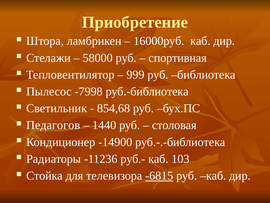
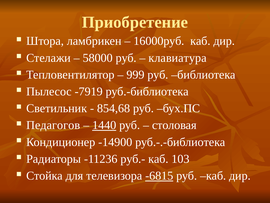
спортивная: спортивная -> клавиатура (178, 58)
-7998: -7998 -> -7919 (89, 91)
1440 underline: none -> present (104, 125)
